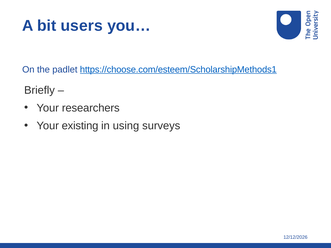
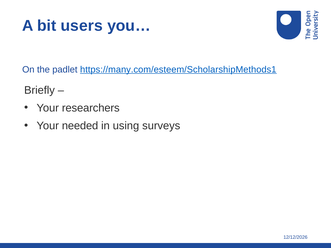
https://choose.com/esteem/ScholarshipMethods1: https://choose.com/esteem/ScholarshipMethods1 -> https://many.com/esteem/ScholarshipMethods1 (178, 70)
existing: existing -> needed (80, 126)
